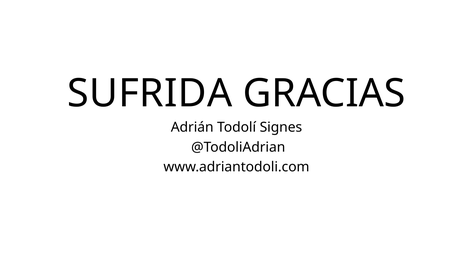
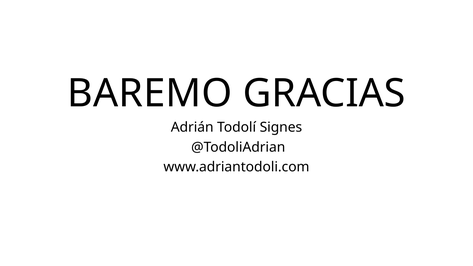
SUFRIDA: SUFRIDA -> BAREMO (150, 94)
